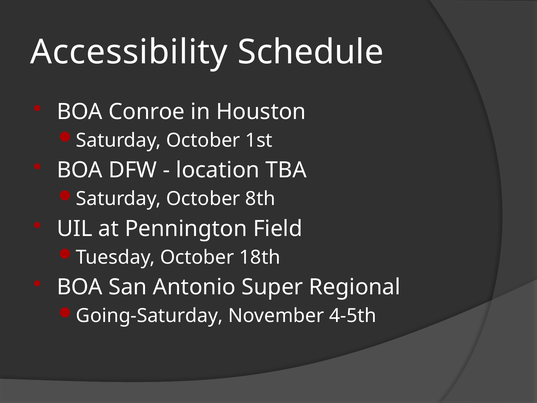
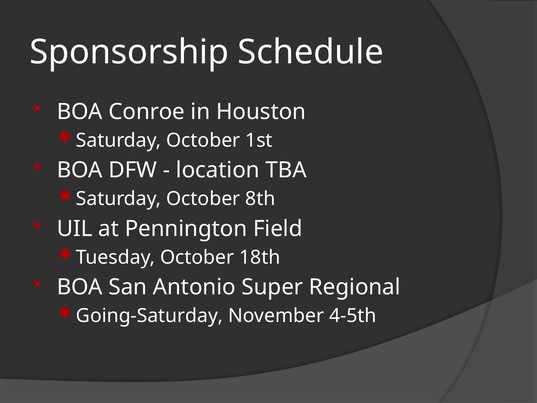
Accessibility: Accessibility -> Sponsorship (129, 52)
